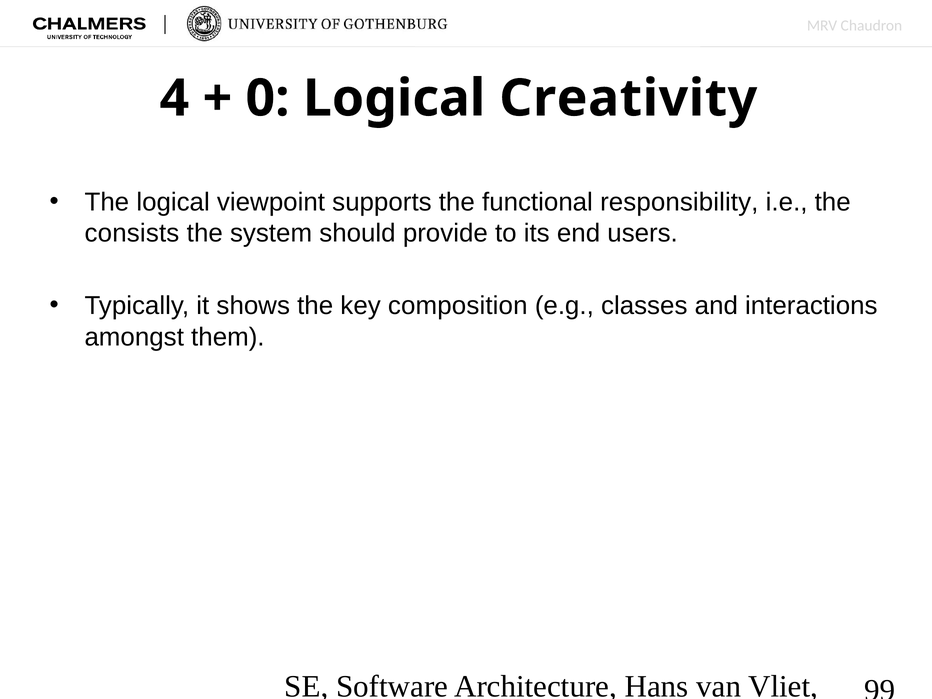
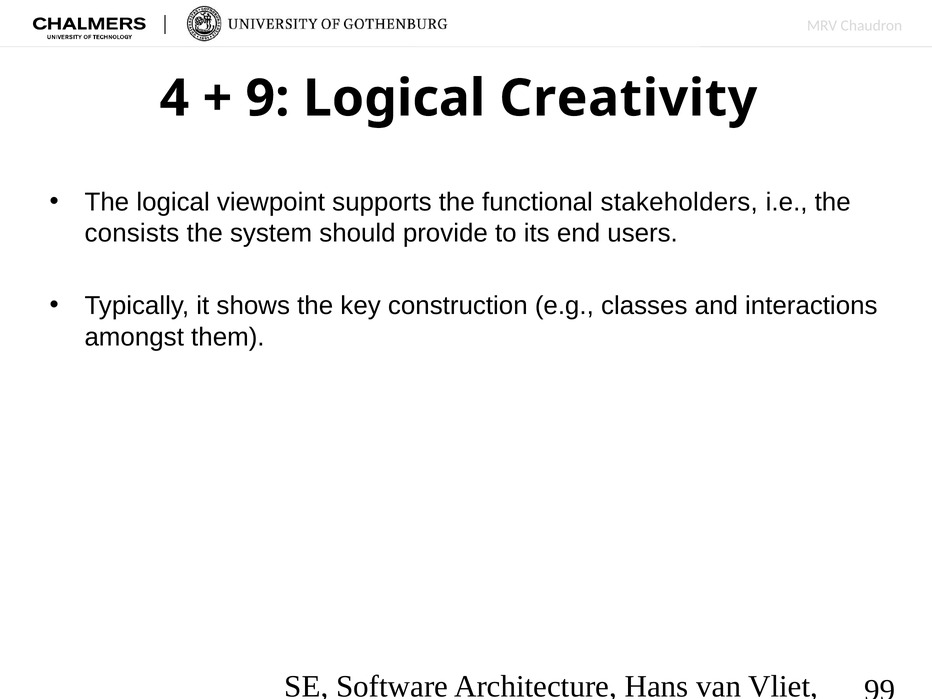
0: 0 -> 9 (268, 98)
responsibility: responsibility -> stakeholders (679, 202)
composition: composition -> construction (458, 306)
